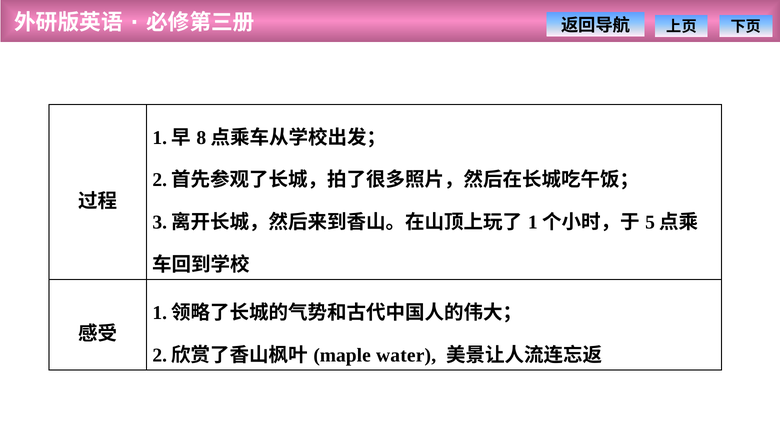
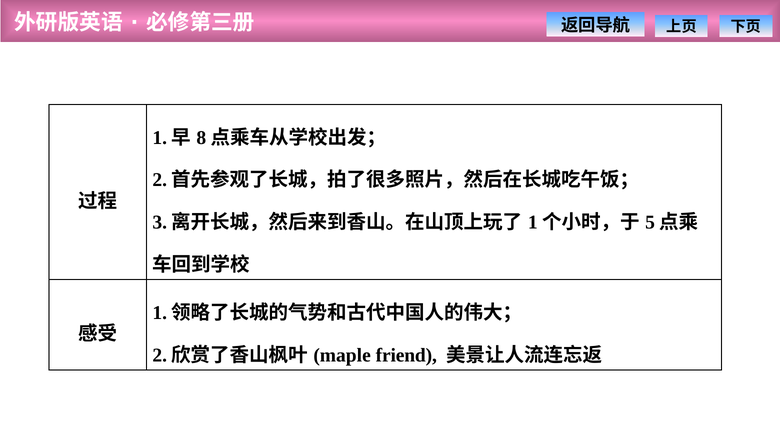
water: water -> friend (406, 355)
